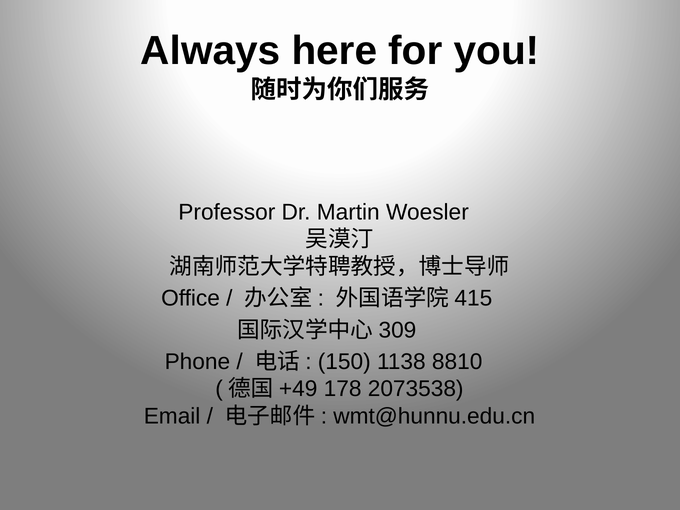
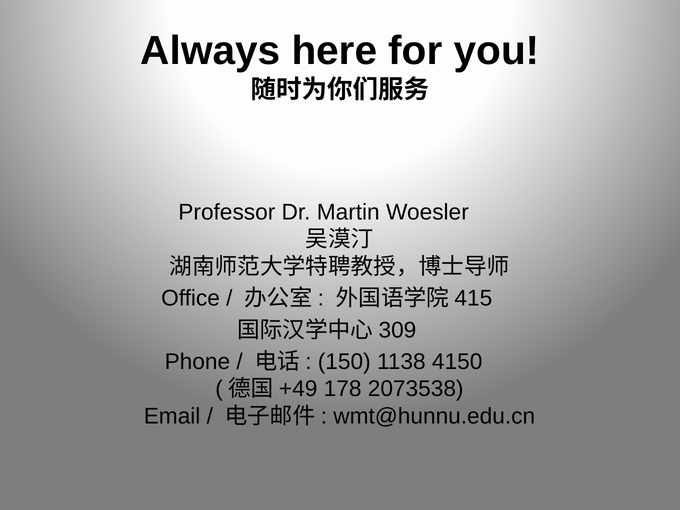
8810: 8810 -> 4150 (457, 362)
